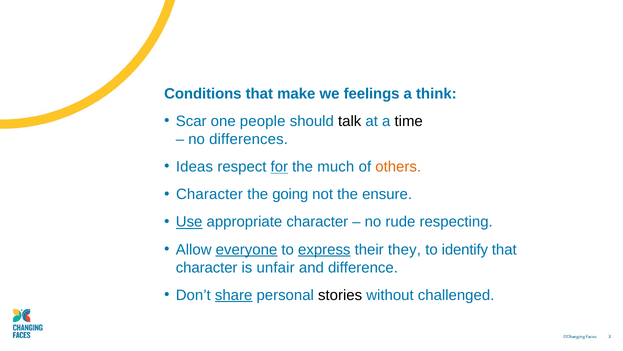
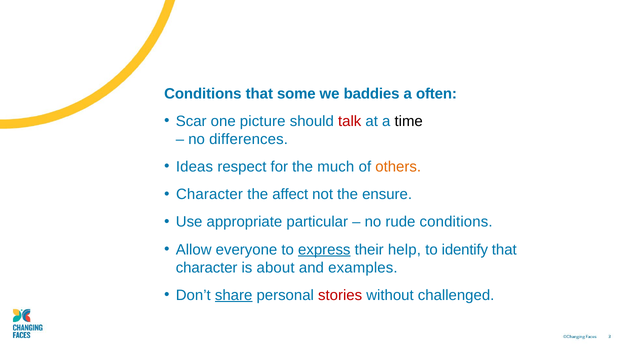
make: make -> some (296, 93)
feelings: feelings -> baddies (372, 93)
think: think -> often (436, 93)
people: people -> picture (263, 121)
talk colour: black -> red (350, 121)
for underline: present -> none (279, 167)
going: going -> affect (290, 194)
Use underline: present -> none (189, 222)
appropriate character: character -> particular (317, 222)
rude respecting: respecting -> conditions (456, 222)
everyone underline: present -> none (247, 249)
they: they -> help (404, 249)
unfair: unfair -> about (276, 267)
difference: difference -> examples (363, 267)
stories colour: black -> red (340, 295)
